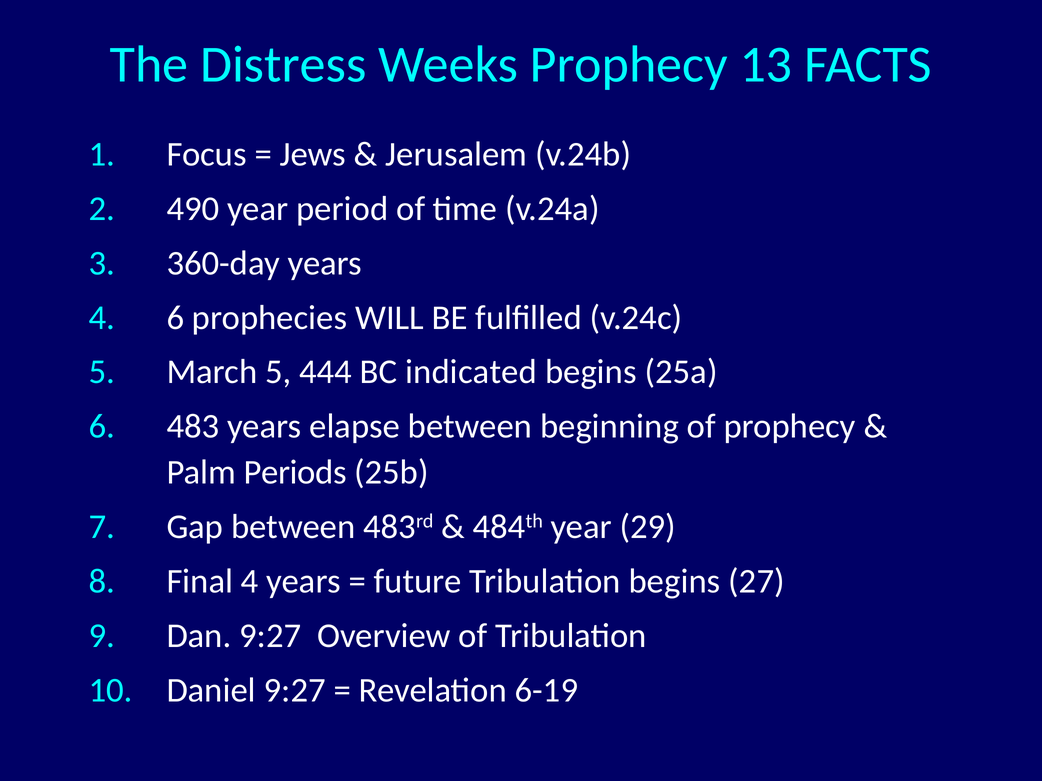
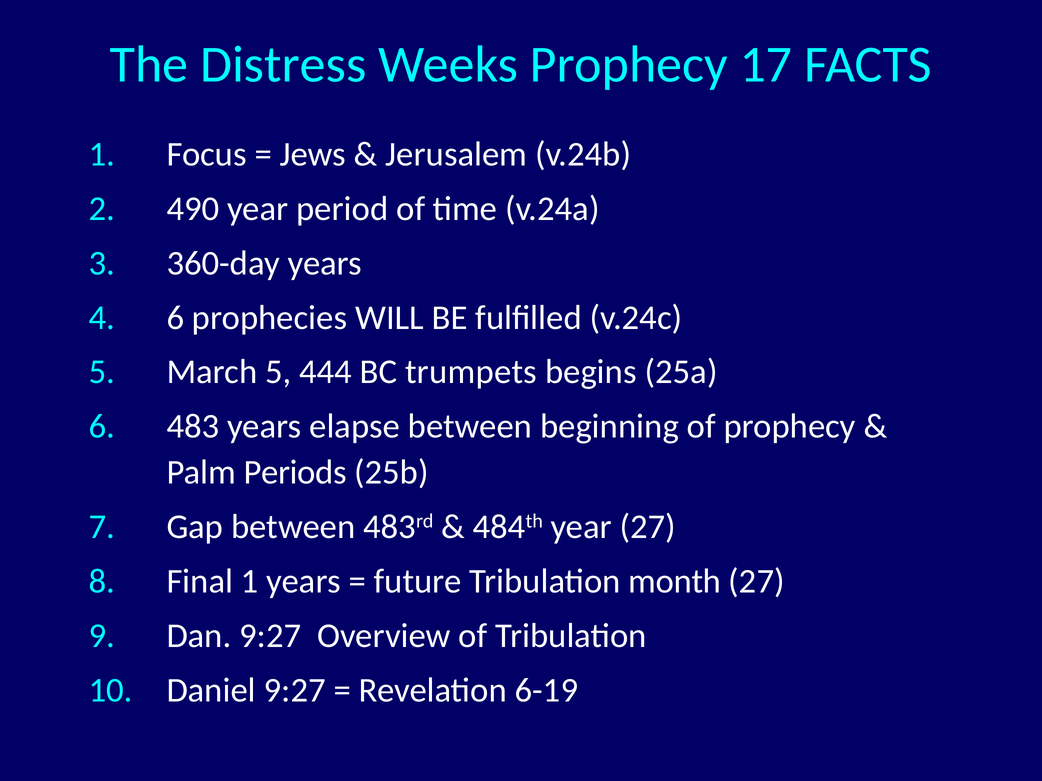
13: 13 -> 17 (766, 65)
indicated: indicated -> trumpets (471, 372)
year 29: 29 -> 27 (648, 527)
Final 4: 4 -> 1 (250, 582)
Tribulation begins: begins -> month (675, 582)
